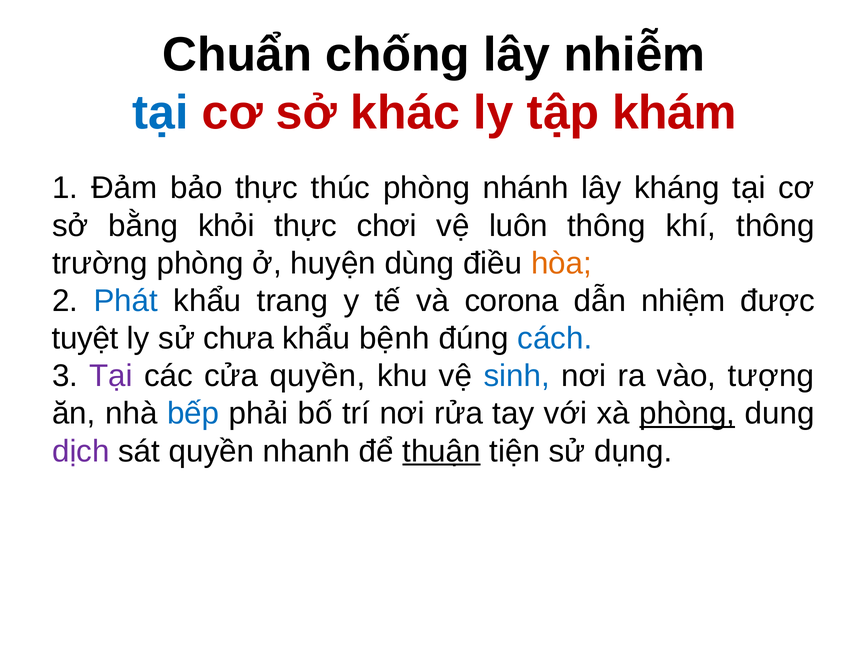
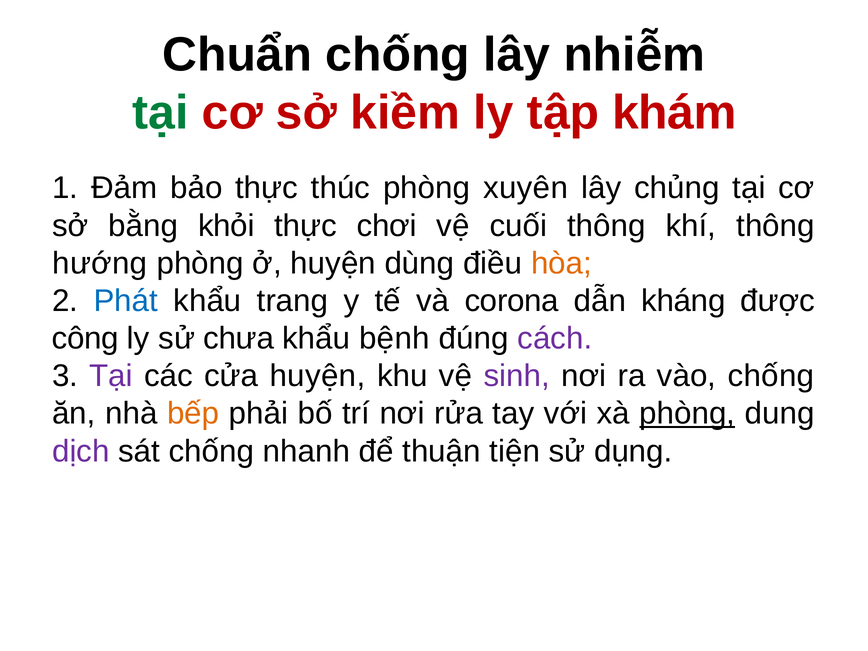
tại colour: blue -> green (160, 113)
khác: khác -> kiềm (405, 113)
nhánh: nhánh -> xuyên (526, 188)
kháng: kháng -> chủng (677, 188)
luôn: luôn -> cuối (518, 226)
trường: trường -> hướng (100, 263)
nhiệm: nhiệm -> kháng (683, 301)
tuyệt: tuyệt -> công (85, 338)
cách colour: blue -> purple (555, 338)
cửa quyền: quyền -> huyện (318, 376)
sinh colour: blue -> purple (517, 376)
vào tượng: tượng -> chống (771, 376)
bếp colour: blue -> orange (193, 414)
sát quyền: quyền -> chống (211, 451)
thuận underline: present -> none (442, 451)
